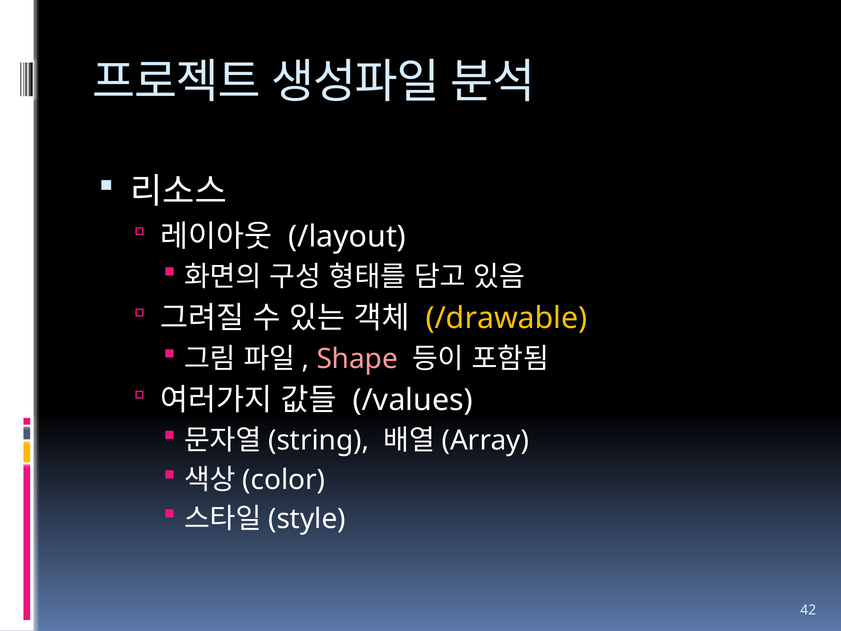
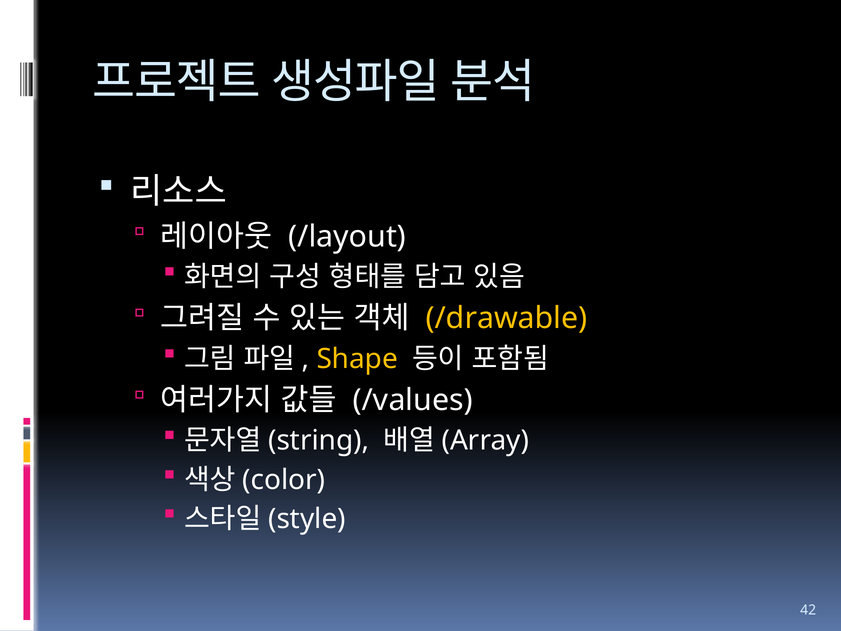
Shape colour: pink -> yellow (357, 359)
